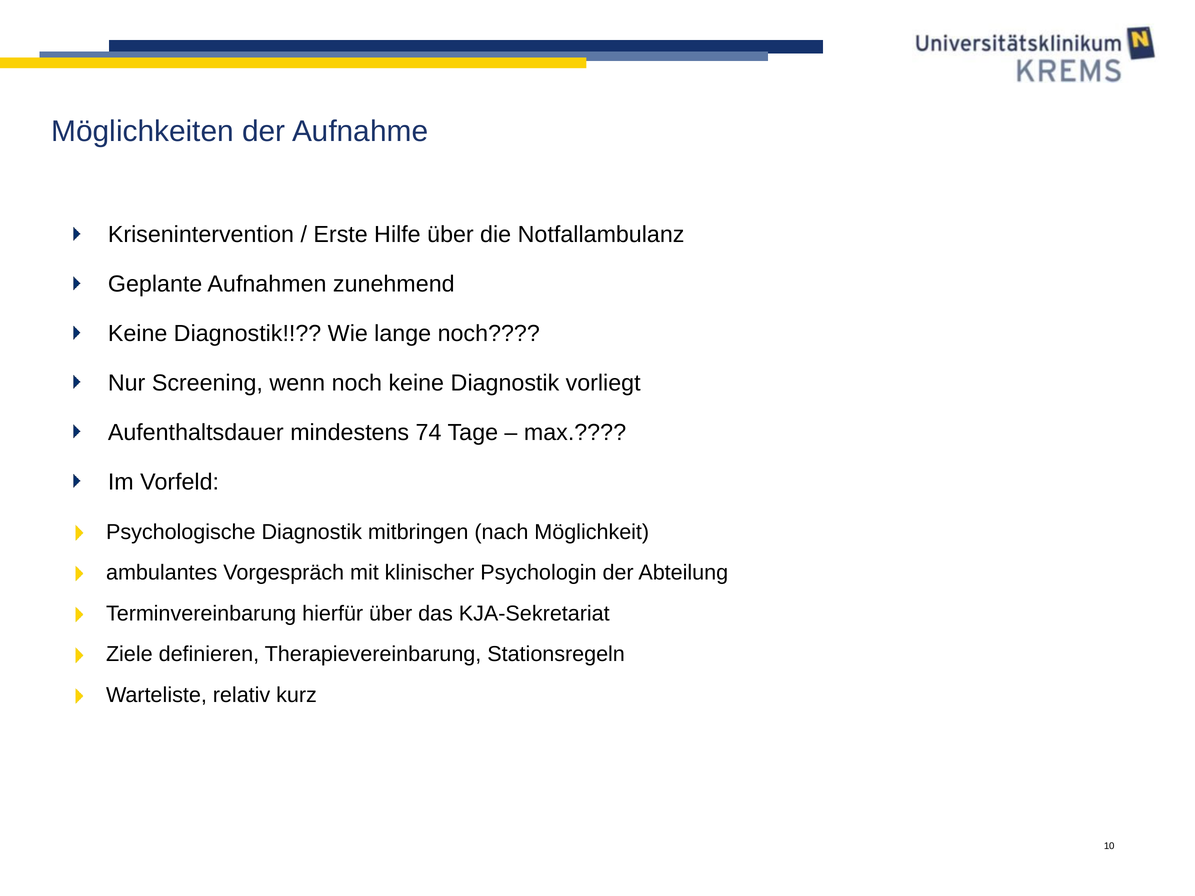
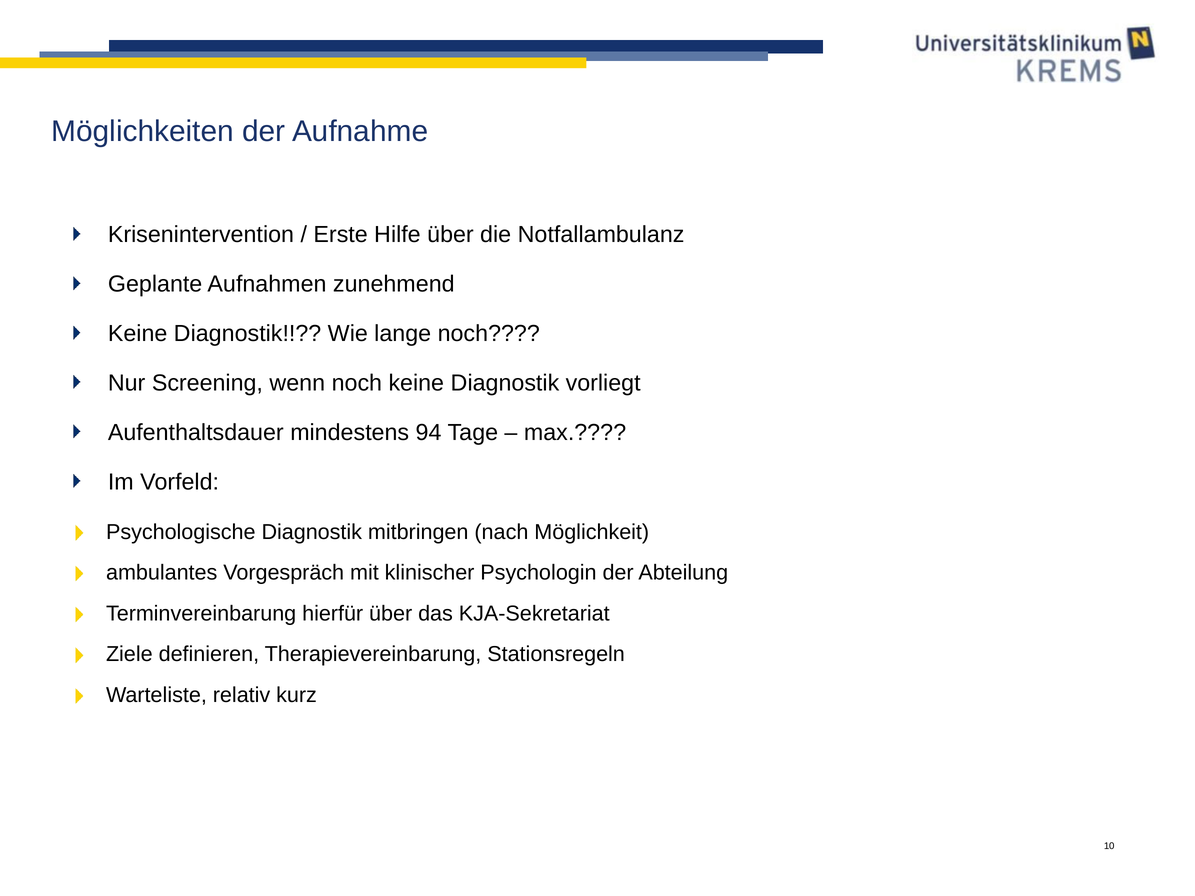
74: 74 -> 94 (429, 433)
